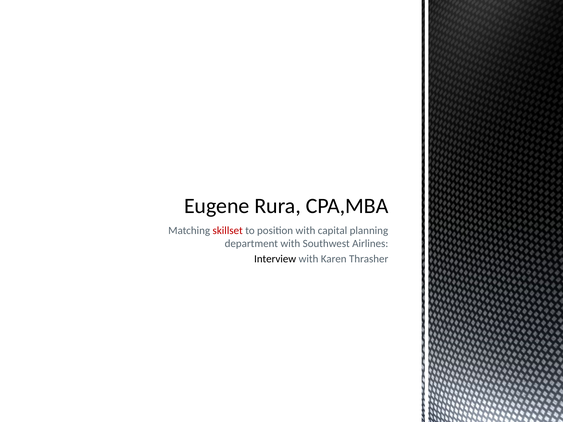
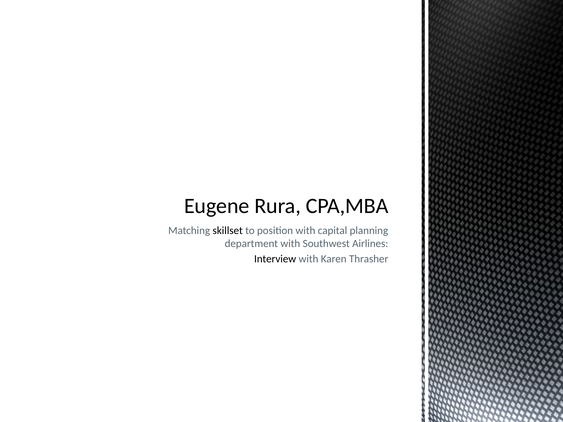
skillset colour: red -> black (228, 231)
